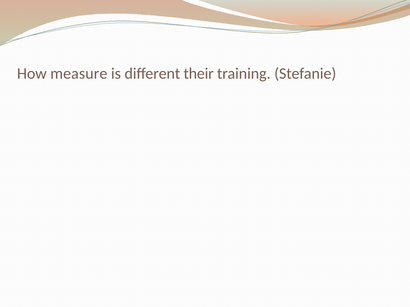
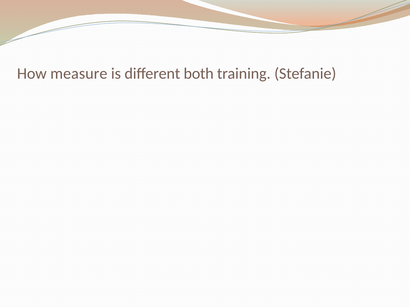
their: their -> both (199, 74)
